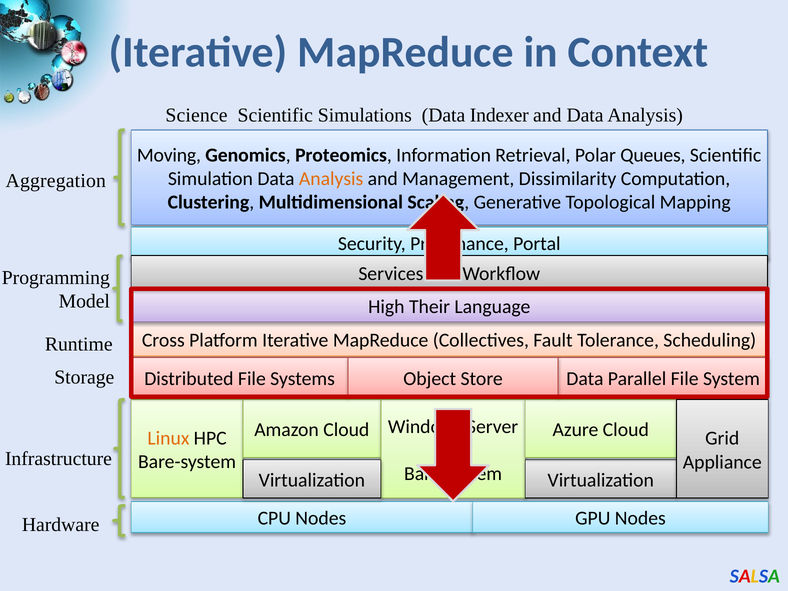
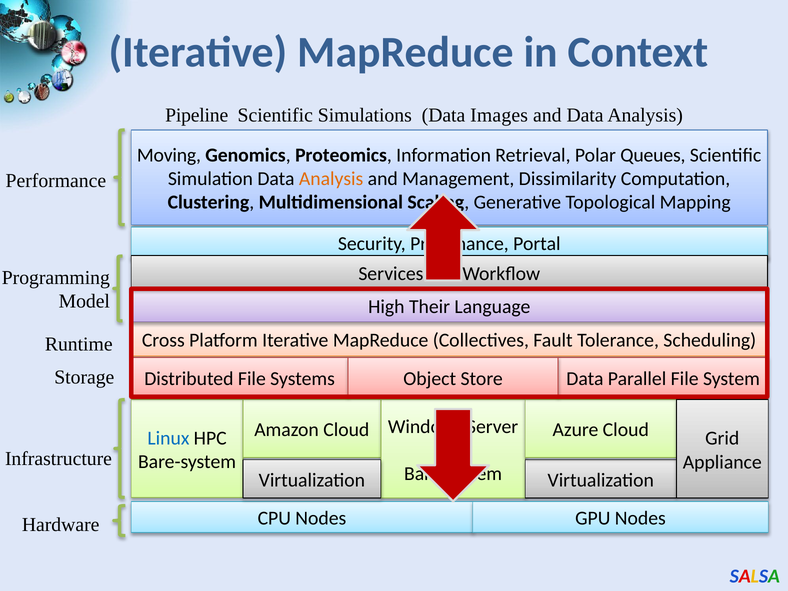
Science: Science -> Pipeline (197, 115)
Indexer: Indexer -> Images (499, 115)
Aggregation: Aggregation -> Performance (56, 181)
Linux colour: orange -> blue (168, 438)
